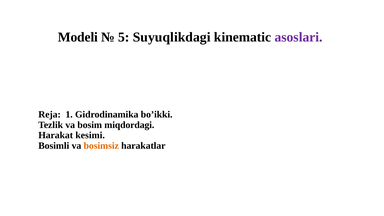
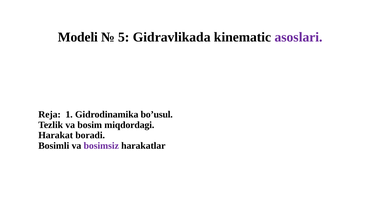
Suyuqlikdagi: Suyuqlikdagi -> Gidravlikada (172, 37)
bo’ikki: bo’ikki -> bo’usul (157, 115)
kesimi: kesimi -> boradi (90, 135)
bosimsiz colour: orange -> purple (101, 146)
